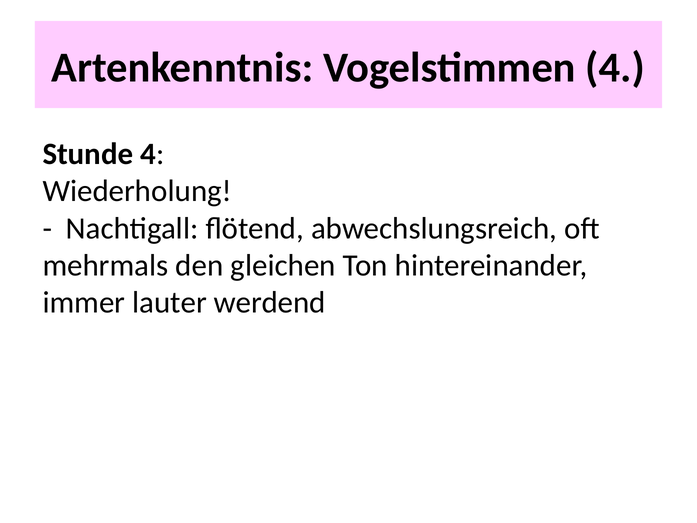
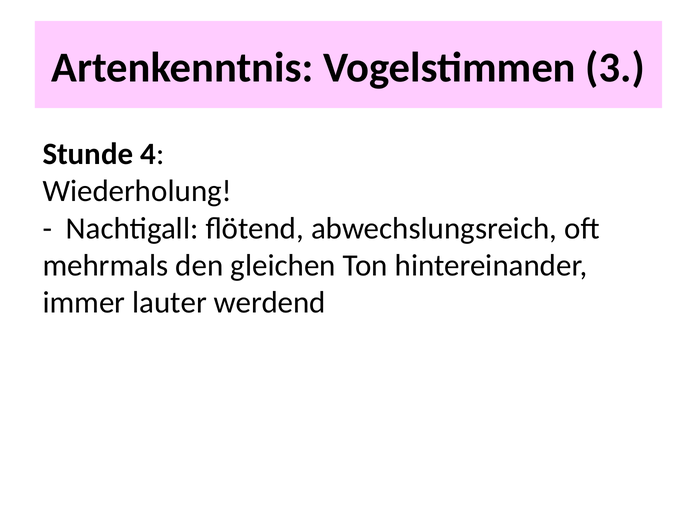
Vogelstimmen 4: 4 -> 3 (615, 67)
